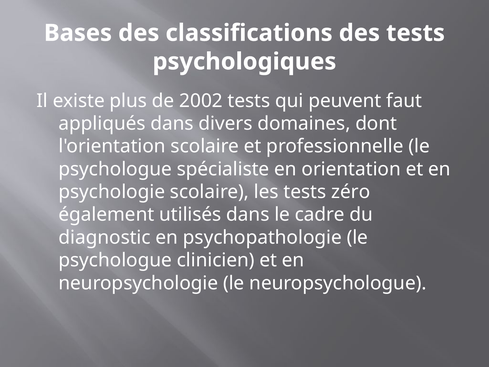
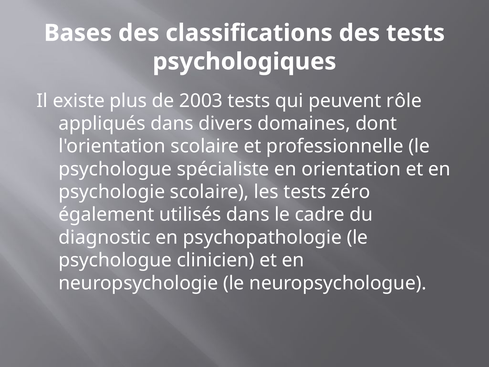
2002: 2002 -> 2003 (201, 101)
faut: faut -> rôle (404, 101)
